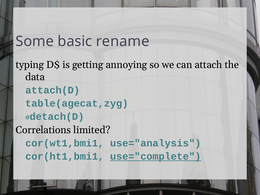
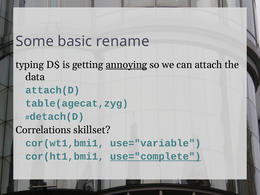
annoying underline: none -> present (126, 65)
limited: limited -> skillset (92, 130)
use="analysis: use="analysis -> use="variable (156, 143)
